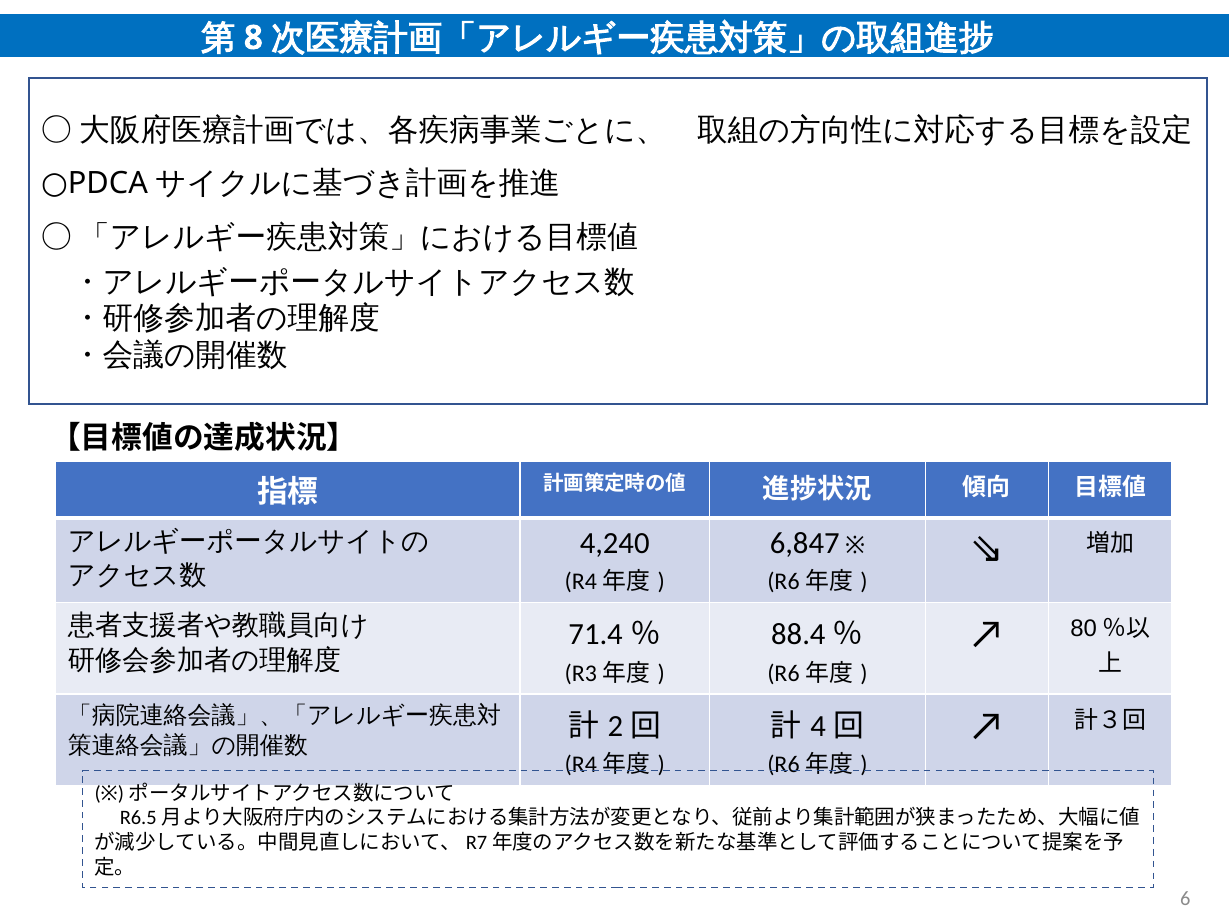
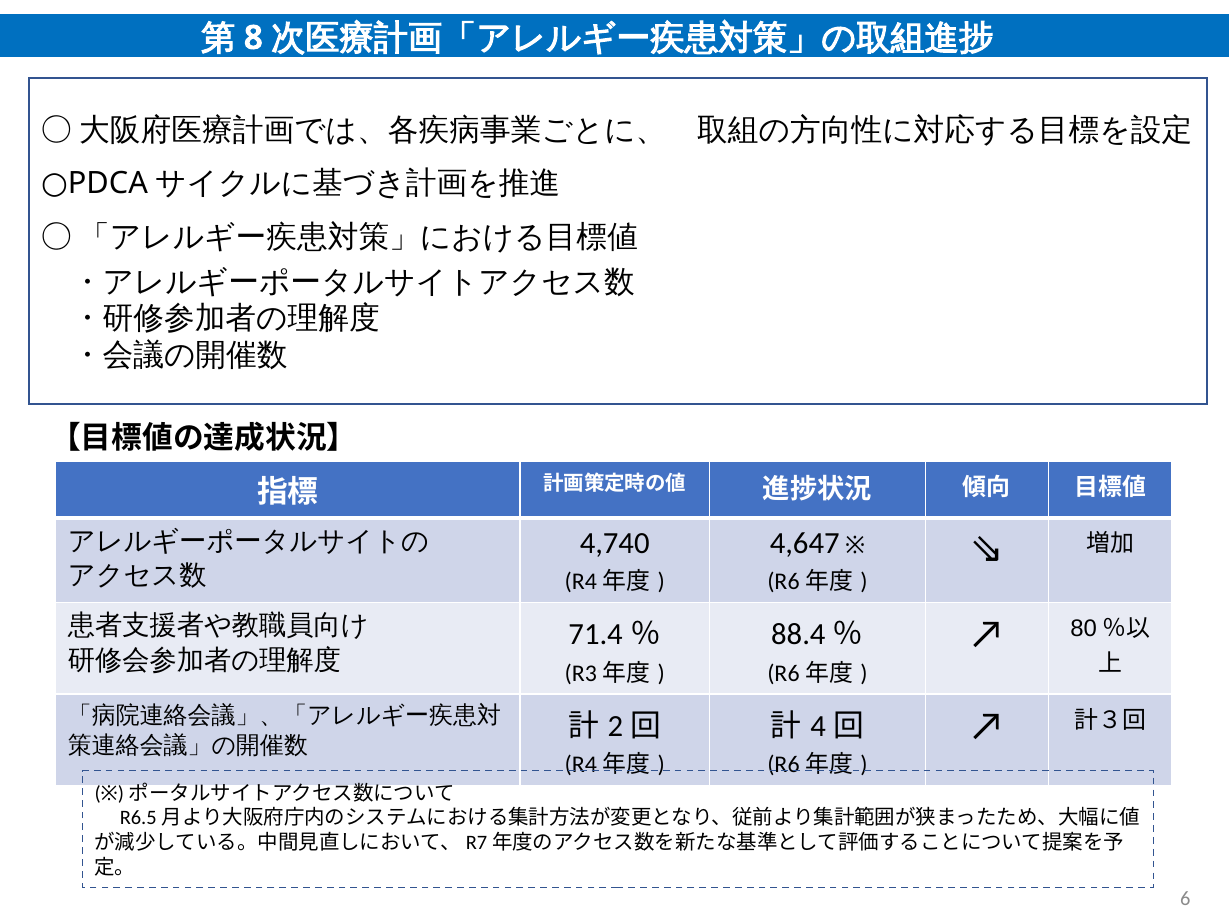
4,240: 4,240 -> 4,740 (615, 543)
6,847: 6,847 -> 4,647 (805, 543)
